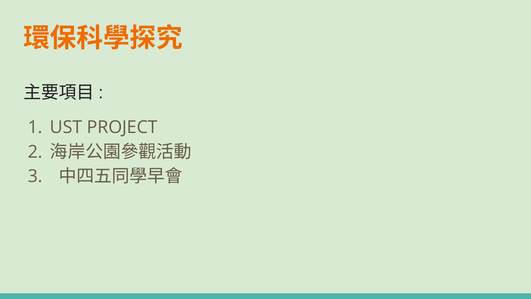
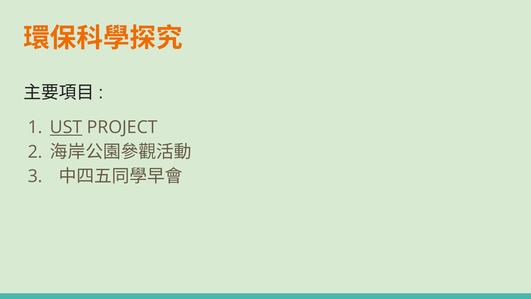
UST underline: none -> present (66, 127)
